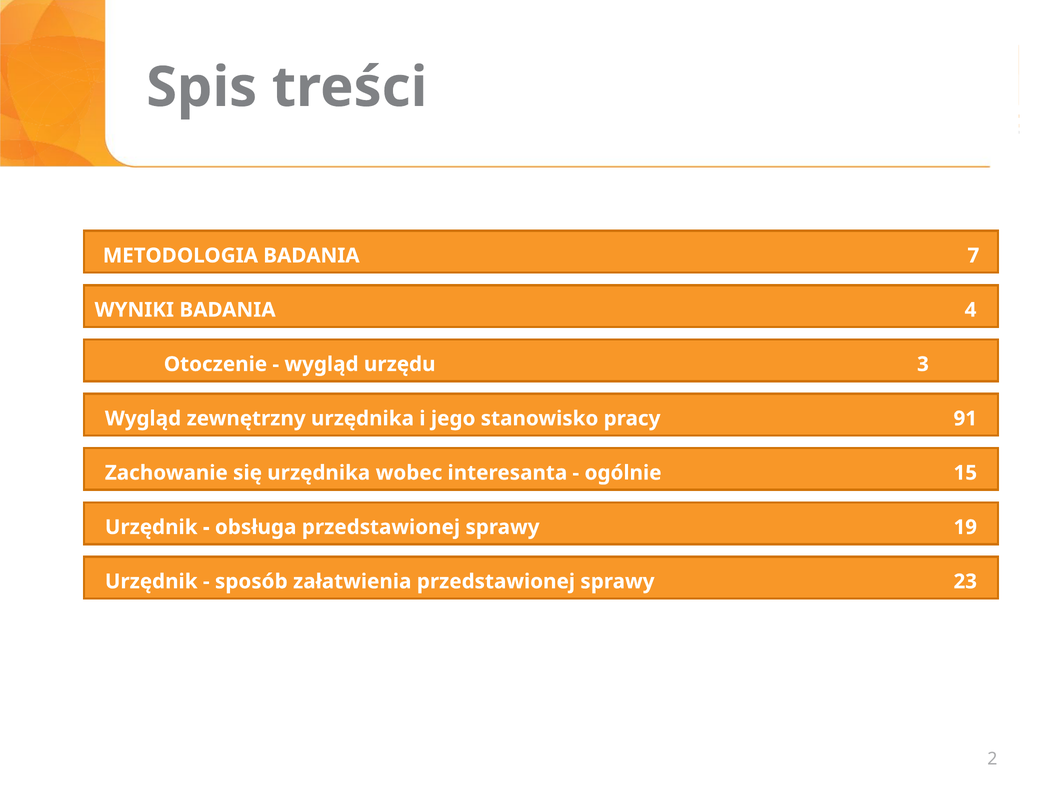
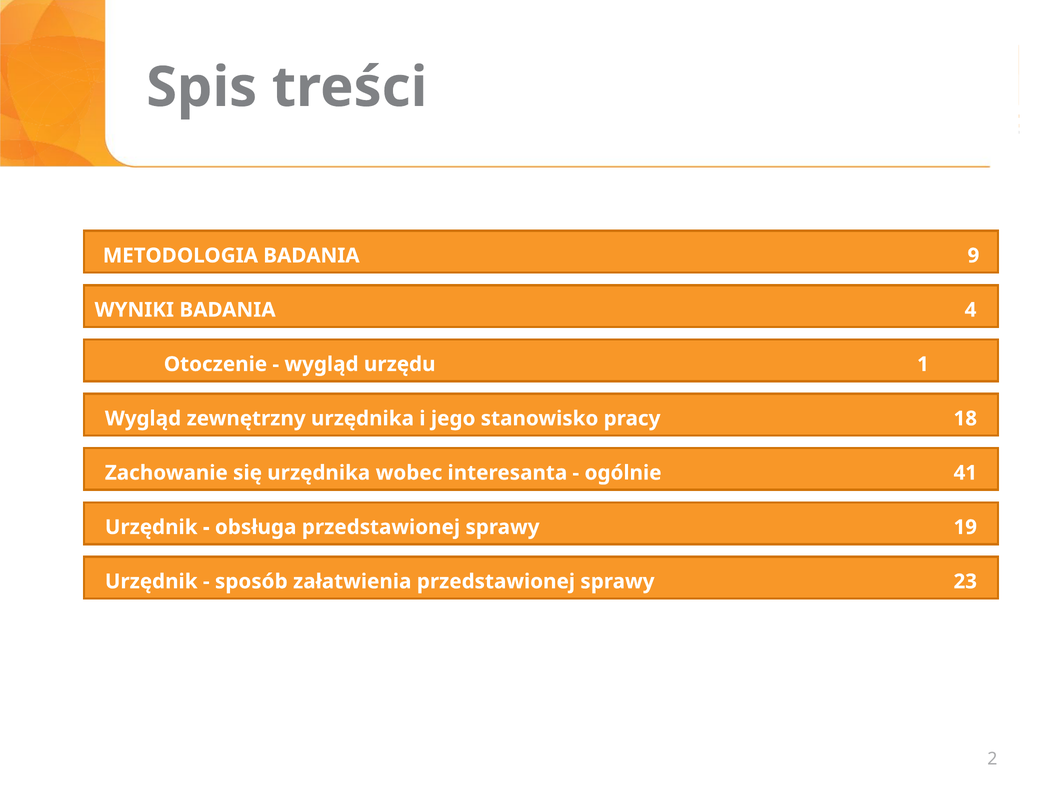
7: 7 -> 9 (973, 256)
3: 3 -> 1 (923, 364)
91: 91 -> 18 (965, 418)
15: 15 -> 41 (965, 473)
